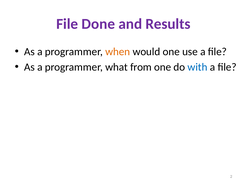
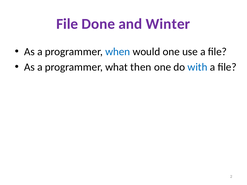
Results: Results -> Winter (168, 24)
when colour: orange -> blue (118, 52)
from: from -> then (141, 67)
